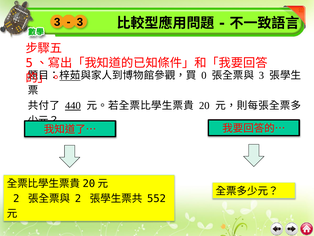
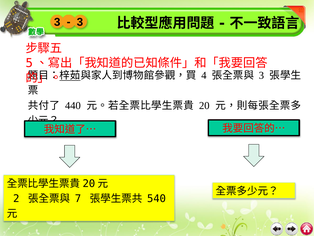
0: 0 -> 4 (204, 75)
440 underline: present -> none (73, 105)
2: 2 -> 7 (78, 198)
552: 552 -> 540 (156, 198)
